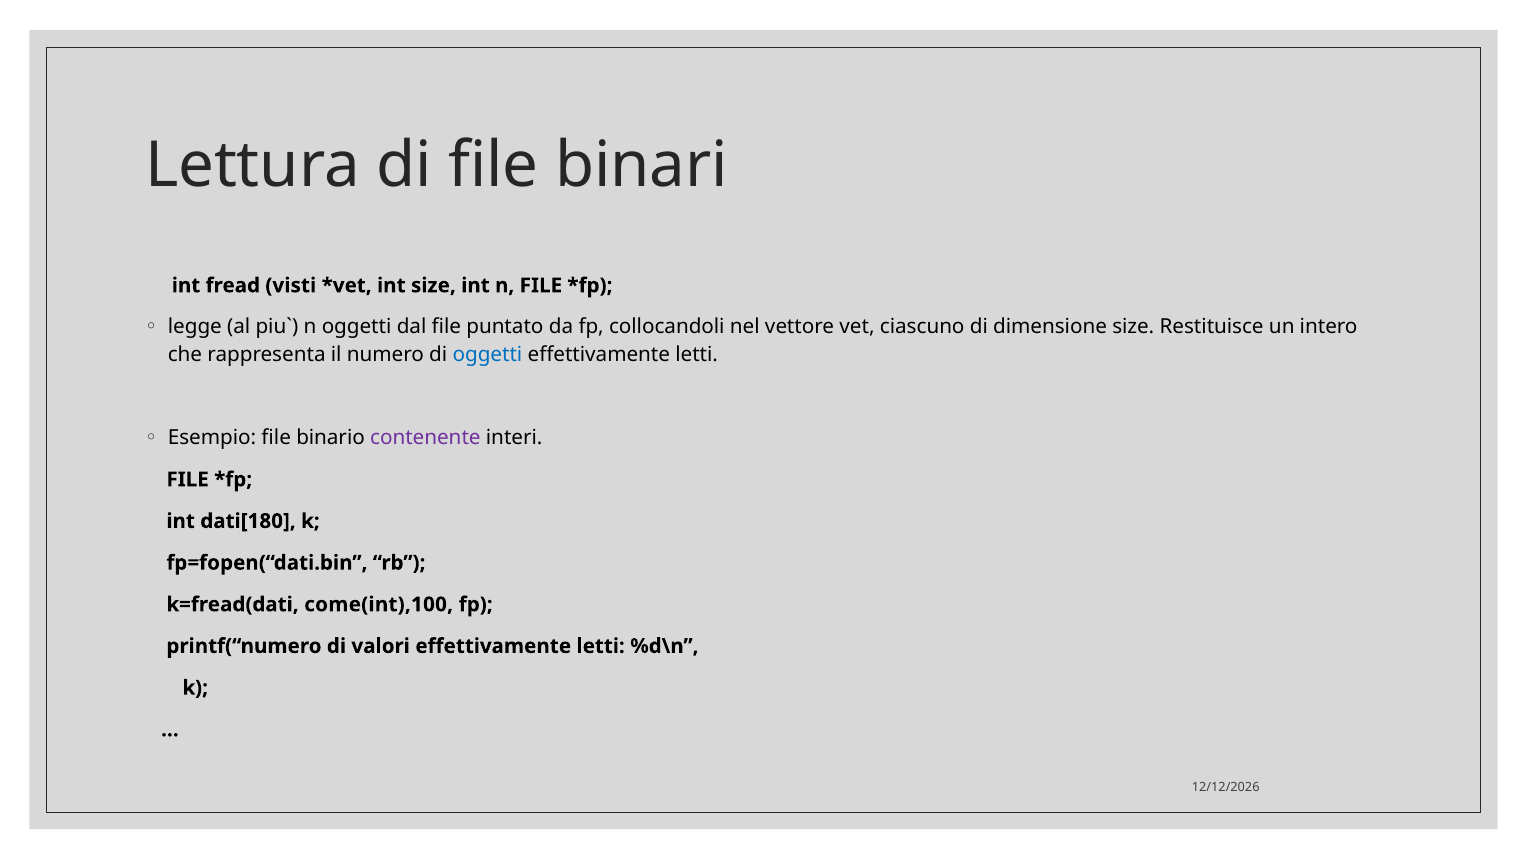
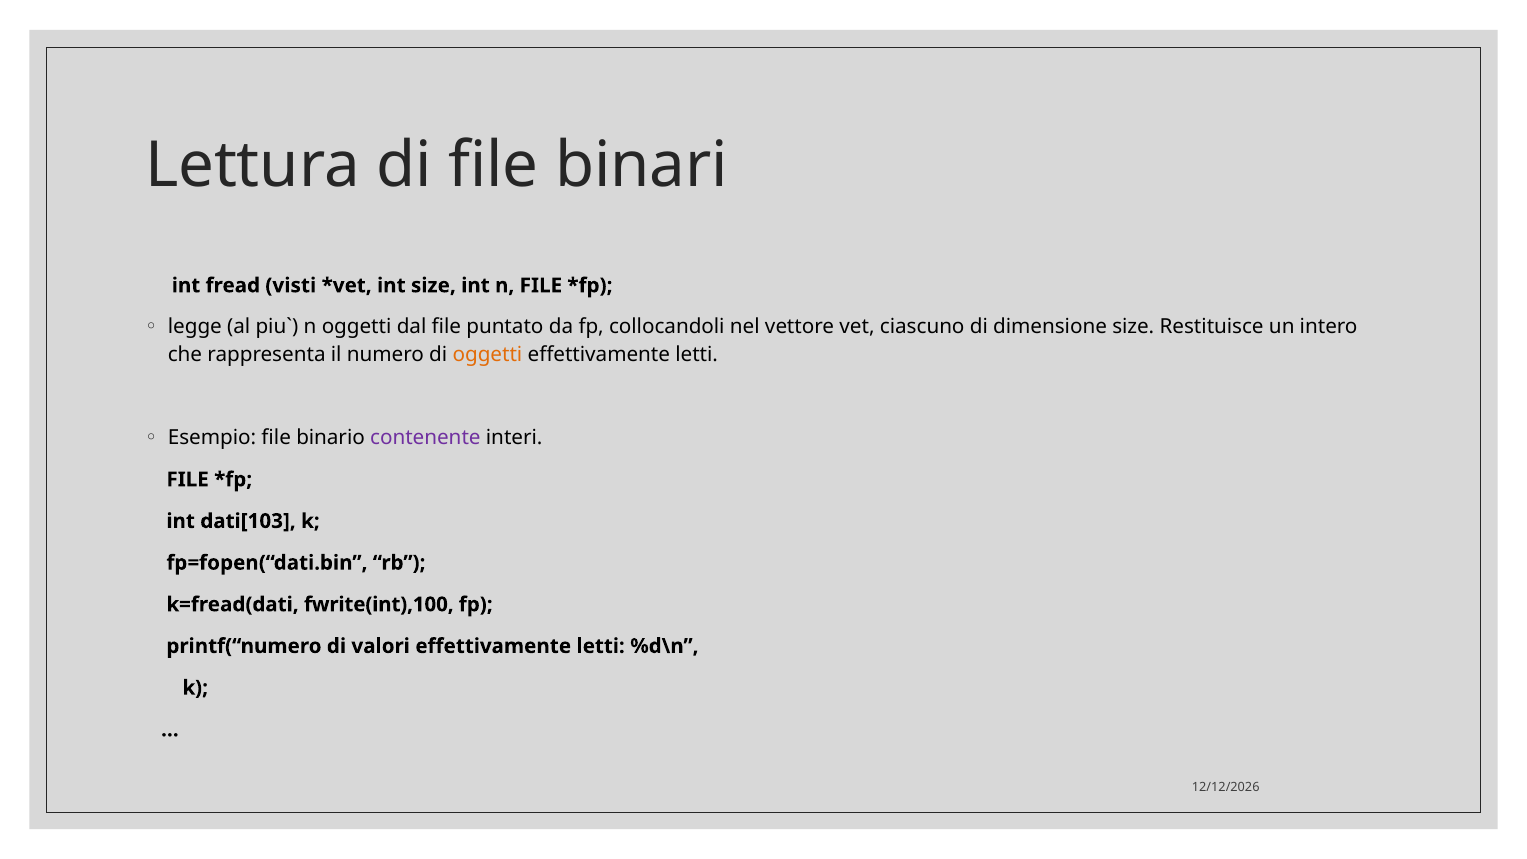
oggetti colour: blue -> orange (487, 354)
dati[180: dati[180 -> dati[103 (248, 521)
come(int),100: come(int),100 -> fwrite(int),100 (379, 604)
